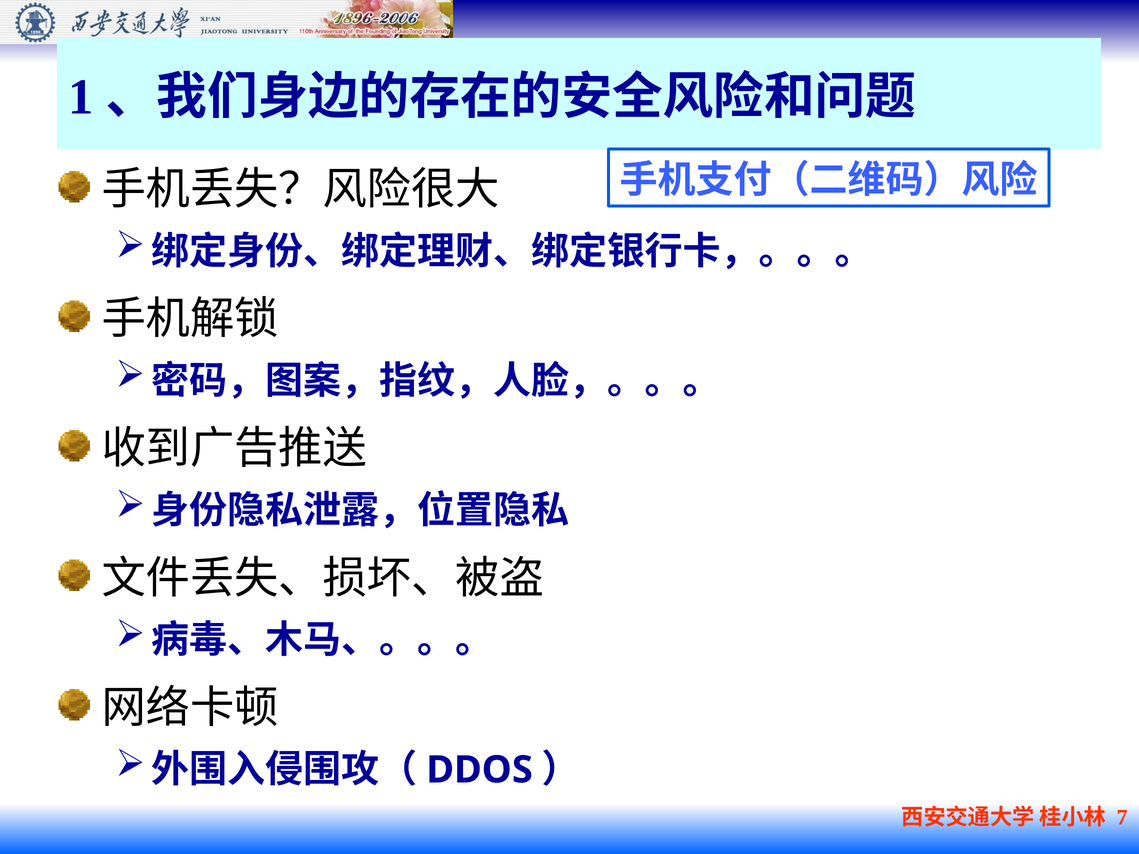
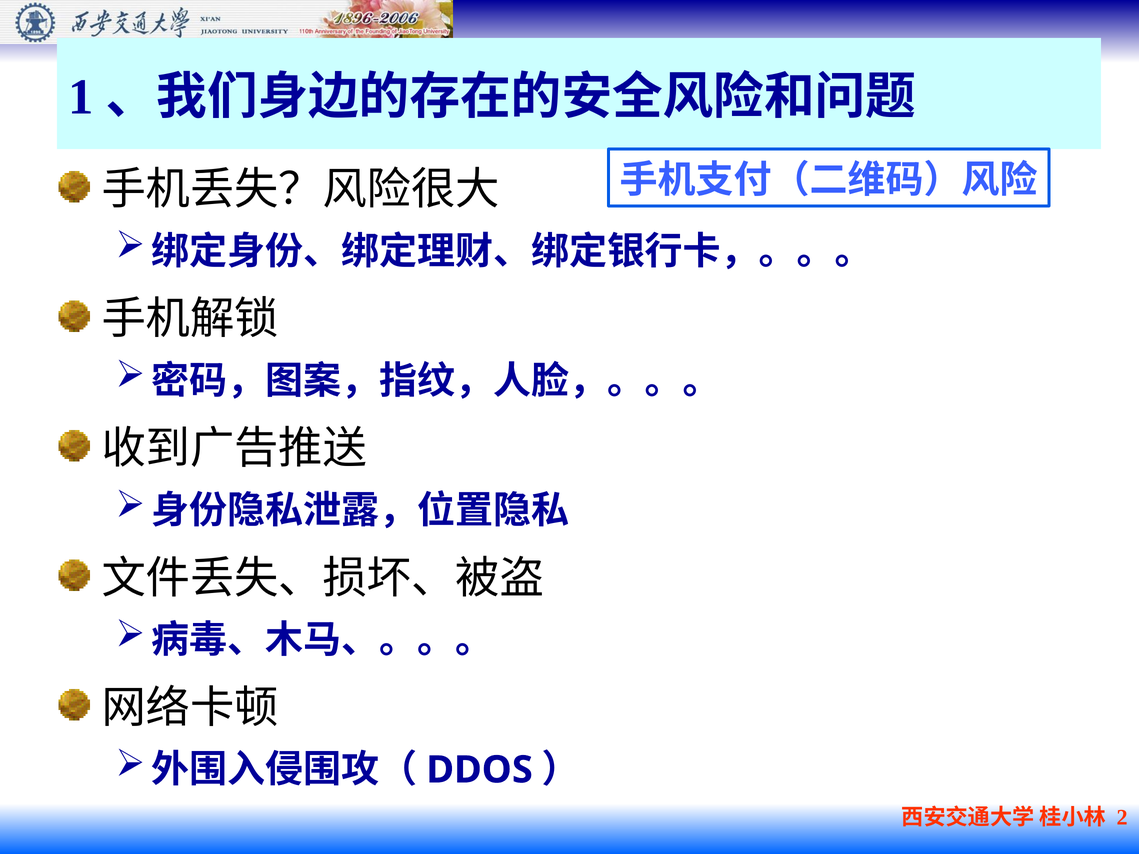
7: 7 -> 2 (1122, 818)
